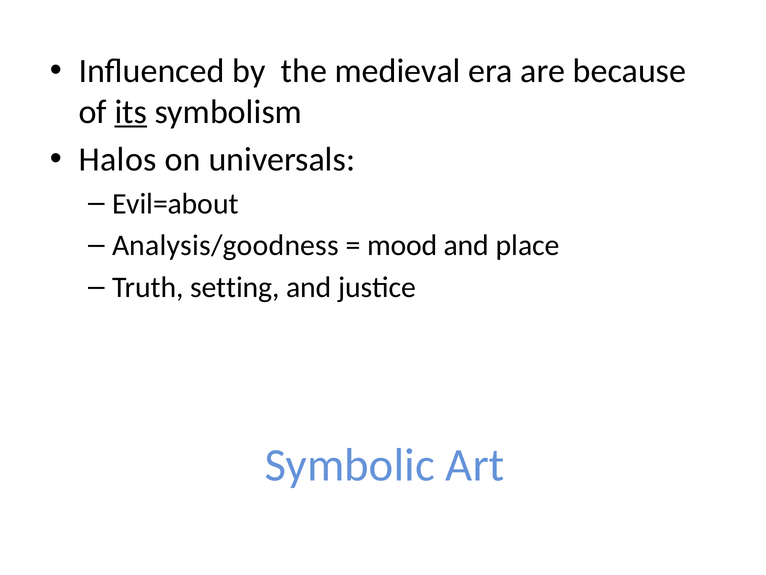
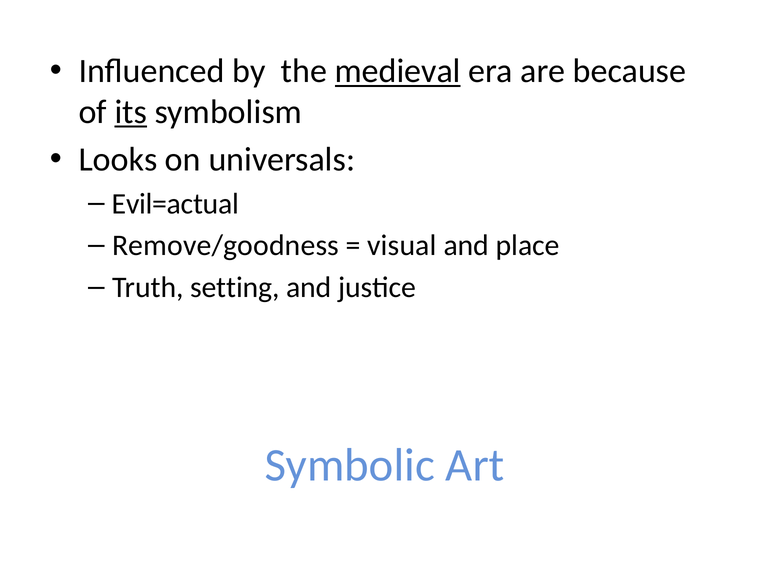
medieval underline: none -> present (398, 71)
Halos: Halos -> Looks (118, 160)
Evil=about: Evil=about -> Evil=actual (175, 204)
Analysis/goodness: Analysis/goodness -> Remove/goodness (226, 245)
mood: mood -> visual (402, 245)
